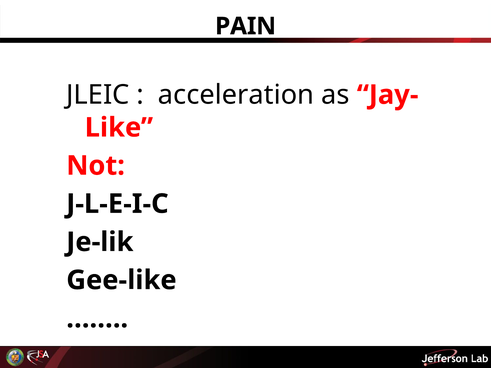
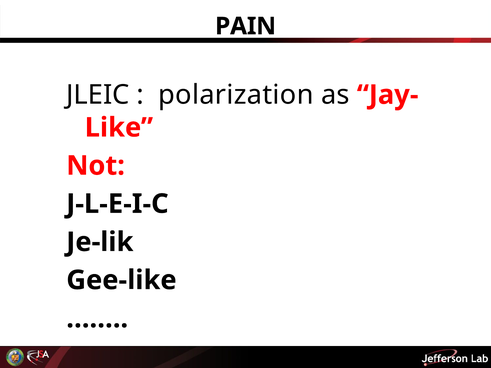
acceleration: acceleration -> polarization (236, 95)
